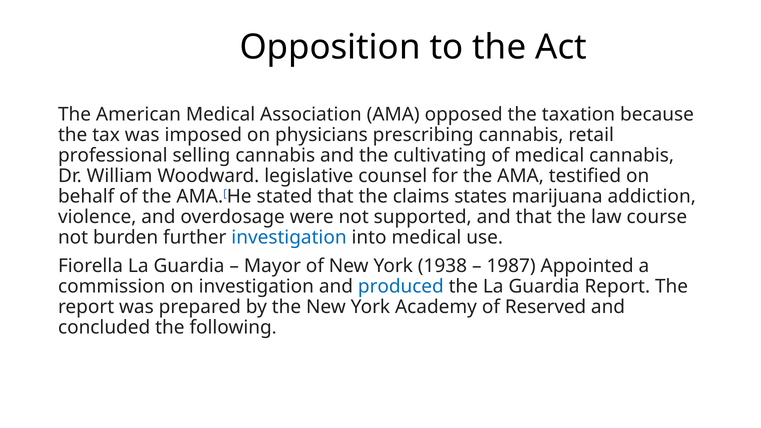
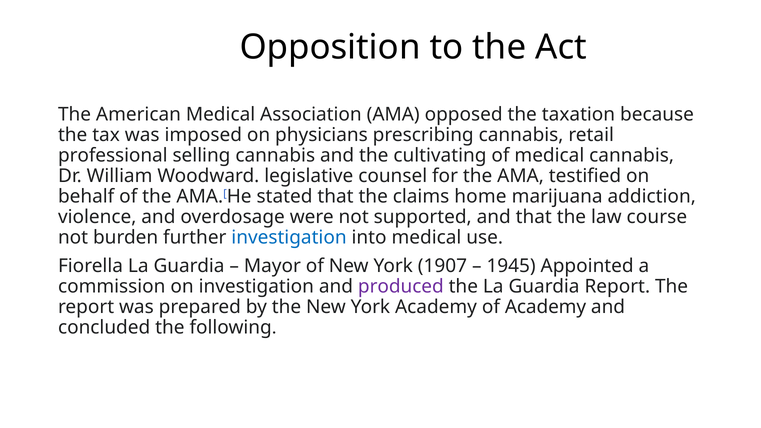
states: states -> home (480, 196)
1938: 1938 -> 1907 (442, 266)
1987: 1987 -> 1945 (511, 266)
produced colour: blue -> purple (401, 287)
of Reserved: Reserved -> Academy (546, 307)
